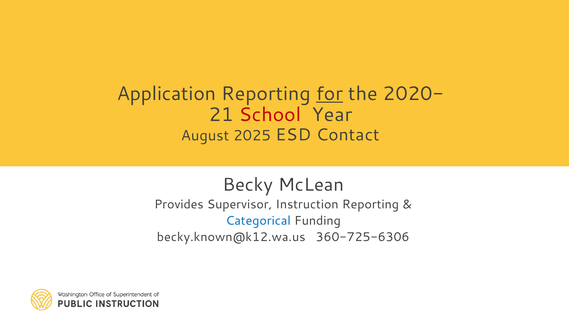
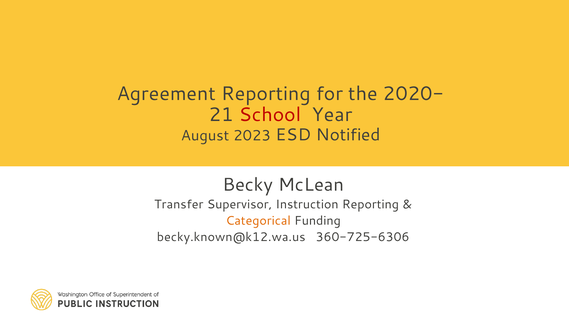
Application: Application -> Agreement (166, 94)
for underline: present -> none (330, 94)
2025: 2025 -> 2023 (252, 136)
Contact: Contact -> Notified (348, 135)
Provides: Provides -> Transfer (179, 204)
Categorical colour: blue -> orange (258, 221)
